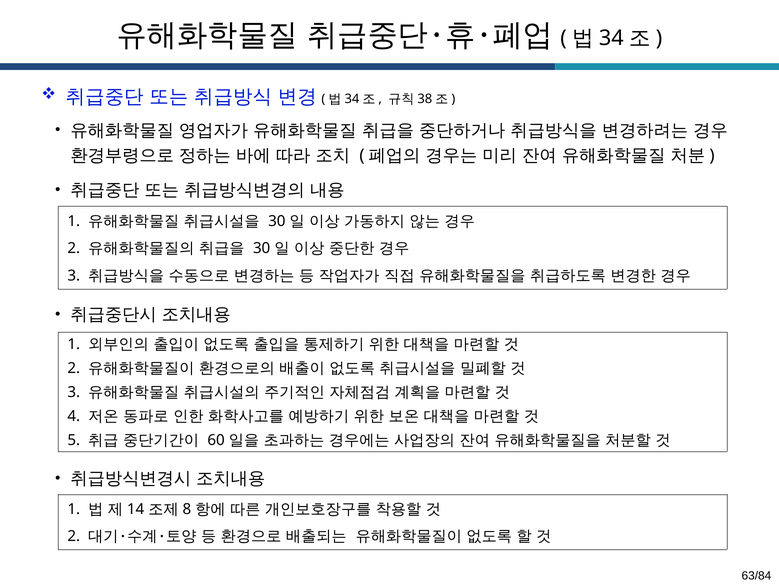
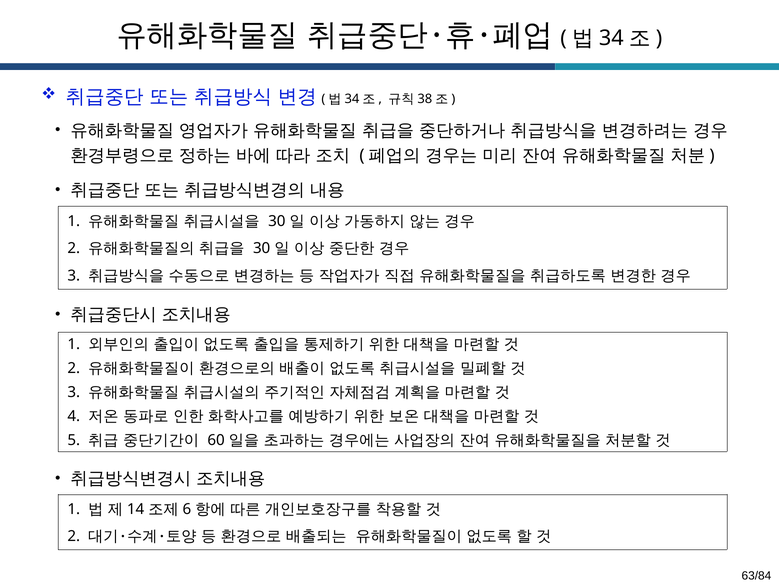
8: 8 -> 6 (187, 509)
